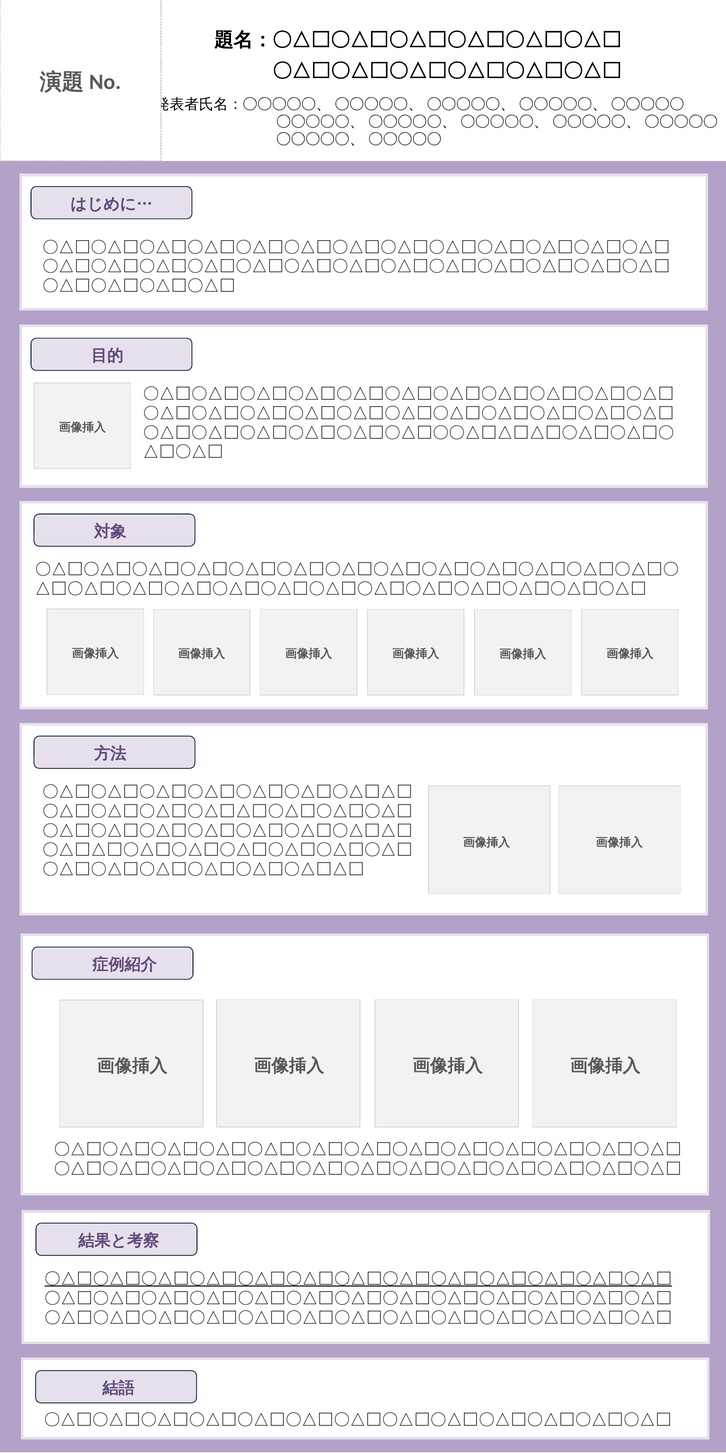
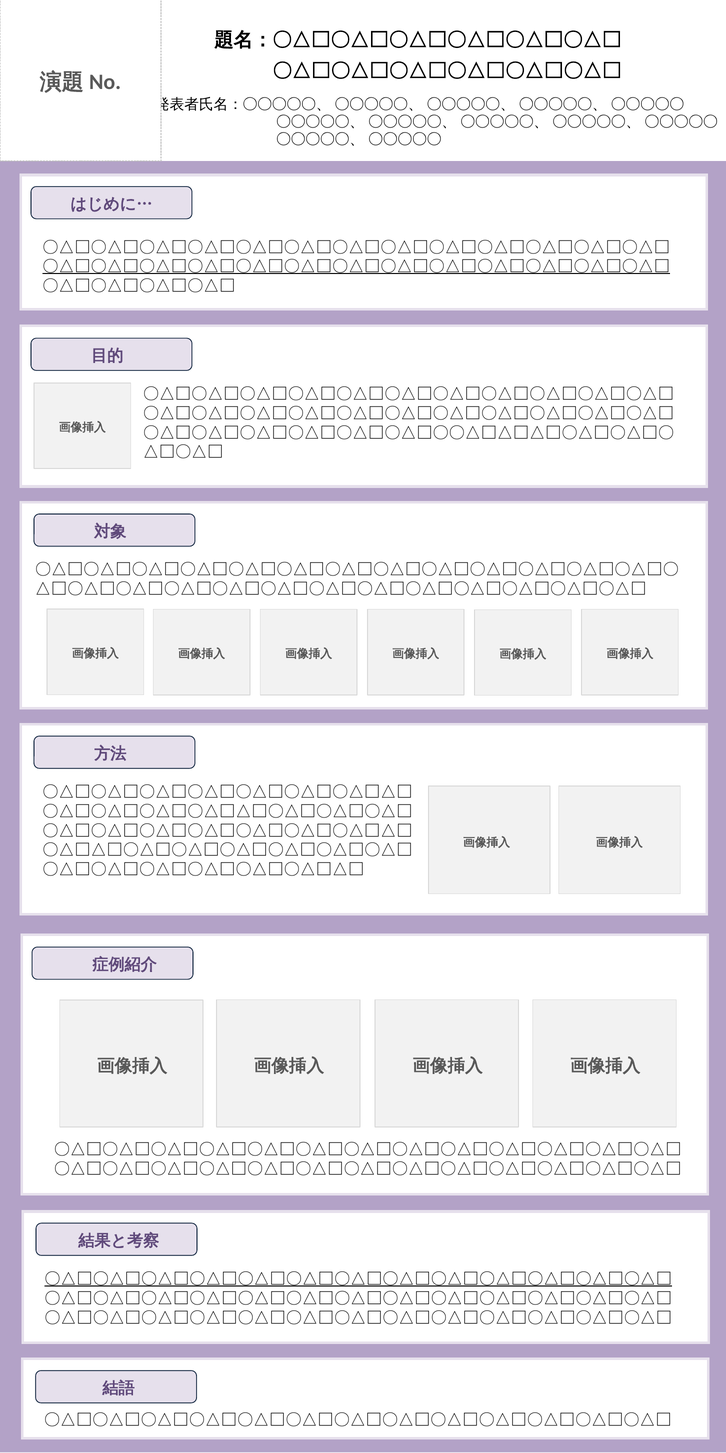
〇△□〇△□〇△□〇△□〇△□〇△□〇△□〇△□〇△□〇△□〇△□〇△□〇△□ underline: none -> present (356, 266)
